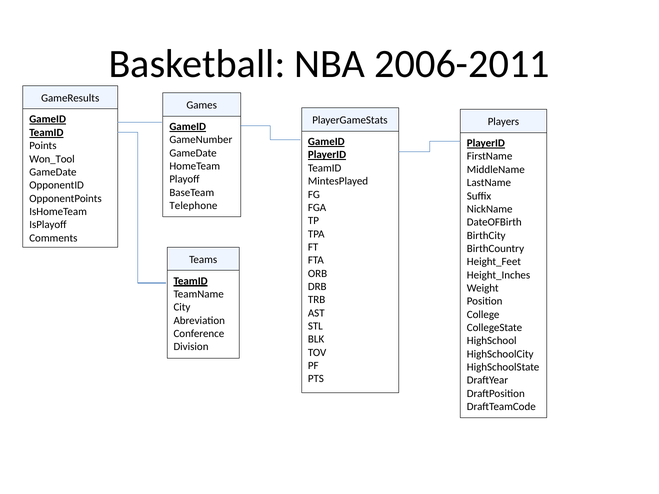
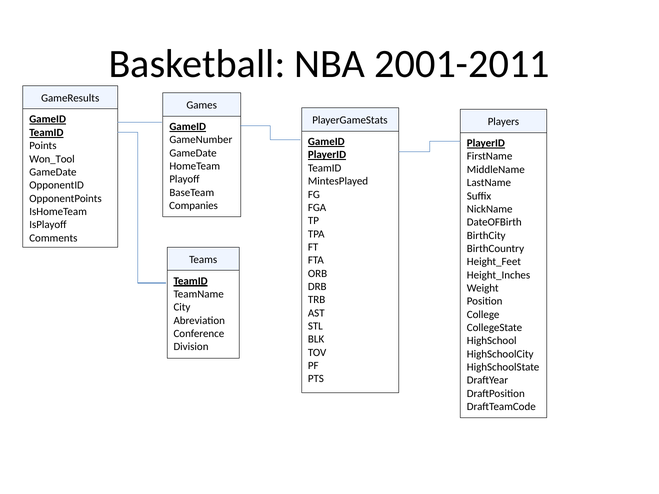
2006-2011: 2006-2011 -> 2001-2011 (462, 64)
Telephone: Telephone -> Companies (194, 206)
